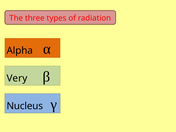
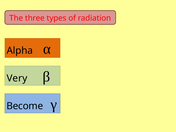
Nucleus: Nucleus -> Become (25, 106)
